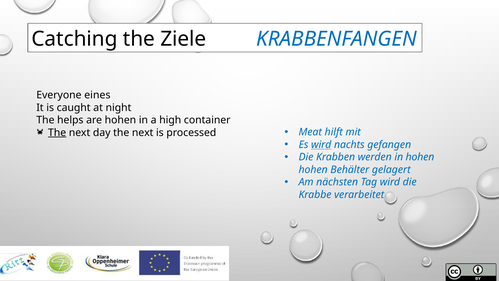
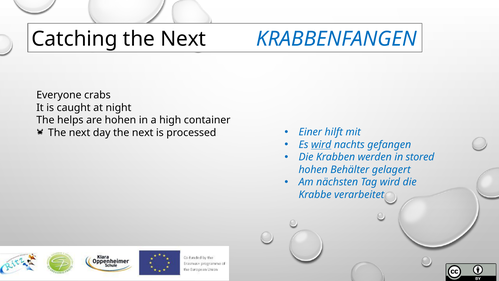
Catching the Ziele: Ziele -> Next (183, 39)
eines: eines -> crabs (97, 95)
The underline: present -> none (57, 132)
Meat: Meat -> Einer (310, 132)
in hohen: hohen -> stored (420, 157)
